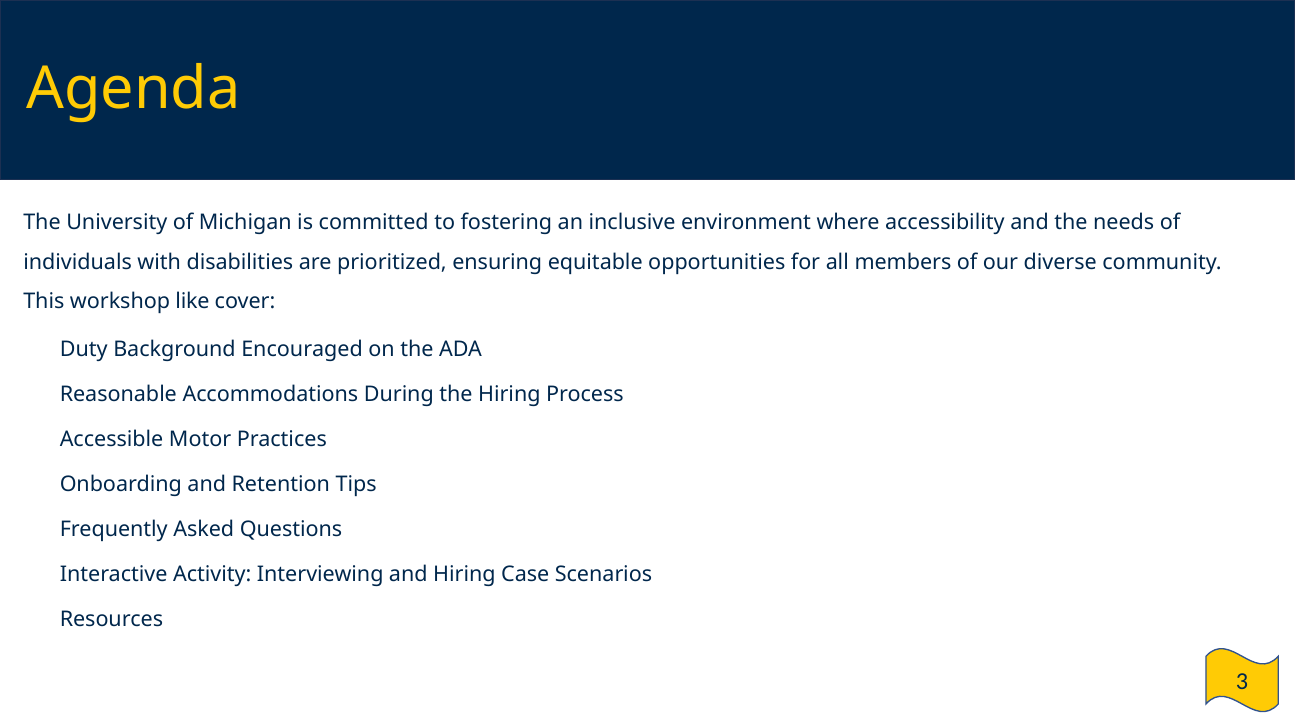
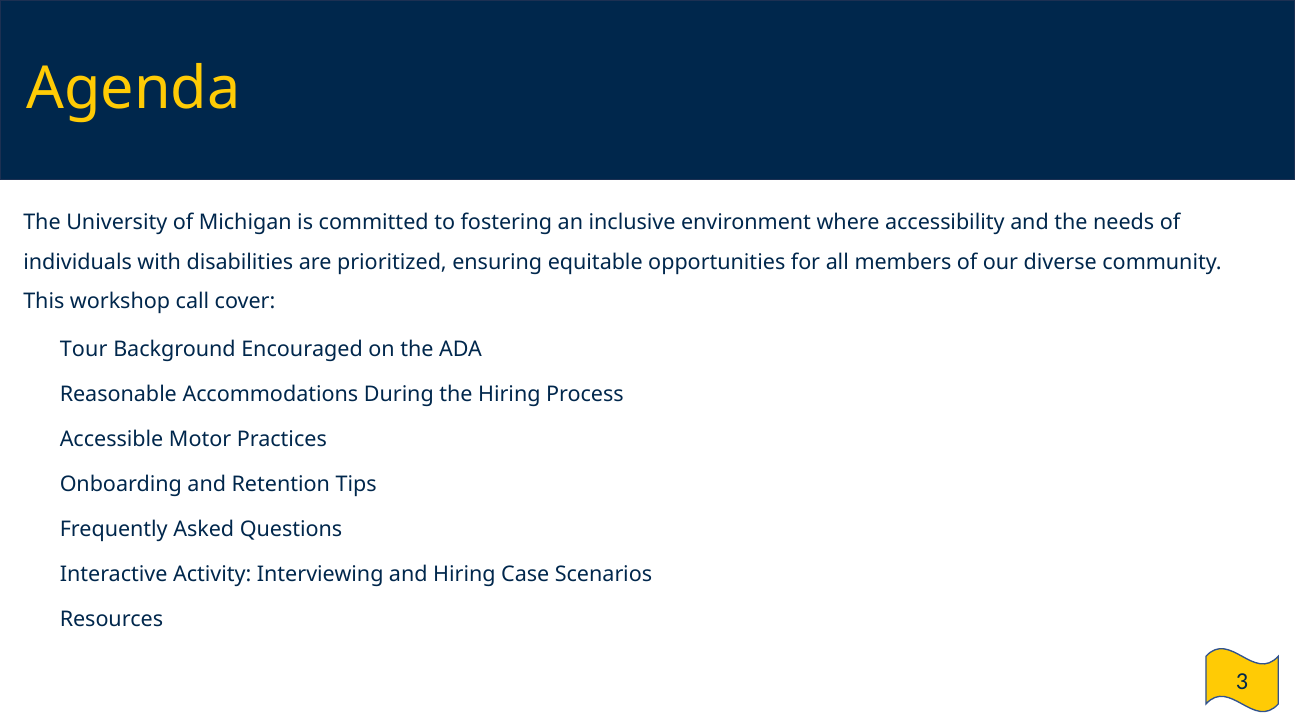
like: like -> call (192, 302)
Duty: Duty -> Tour (84, 349)
